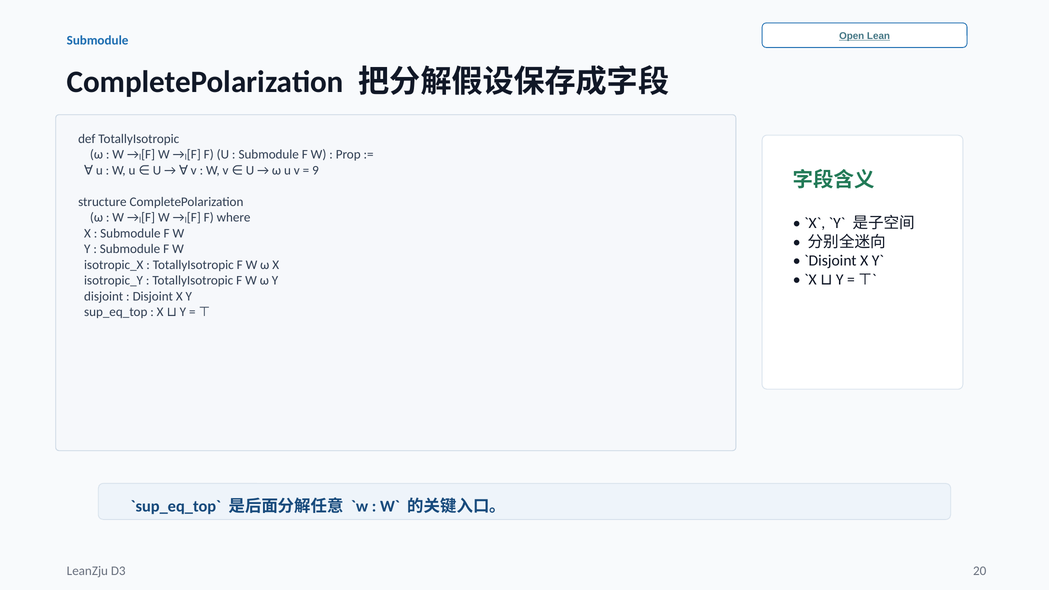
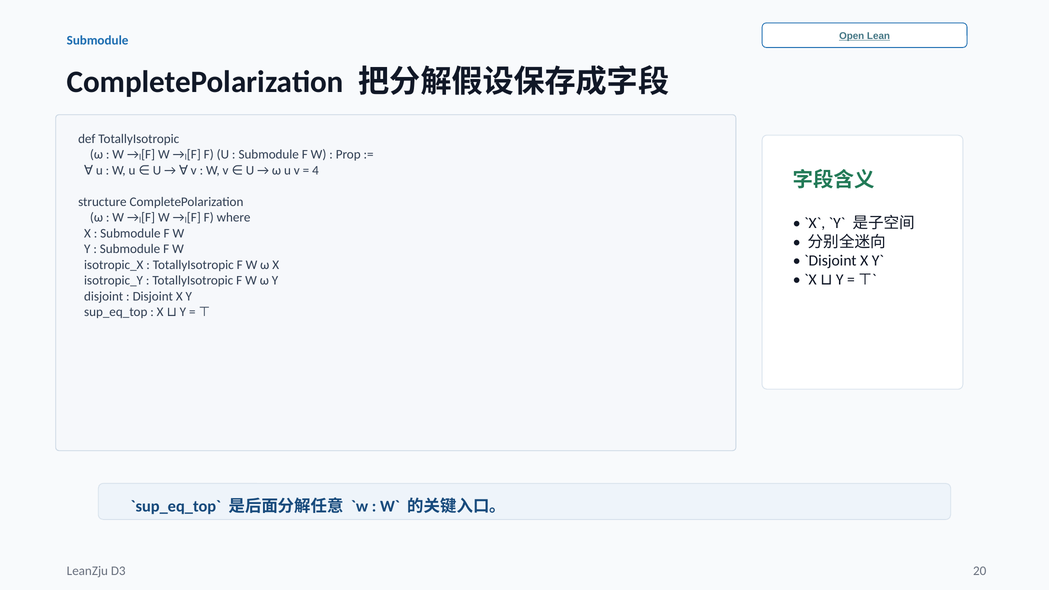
9: 9 -> 4 (315, 170)
